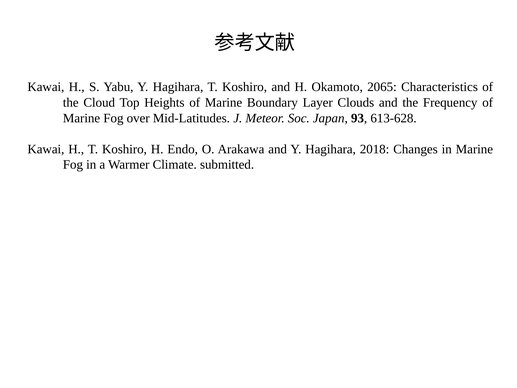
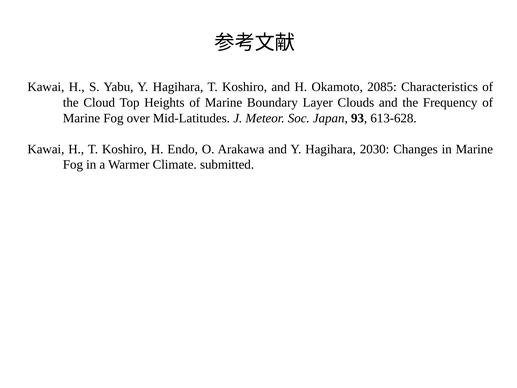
2065: 2065 -> 2085 (382, 87)
2018: 2018 -> 2030 (375, 149)
